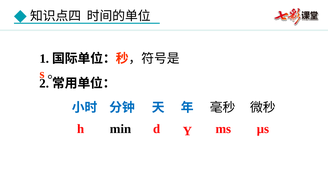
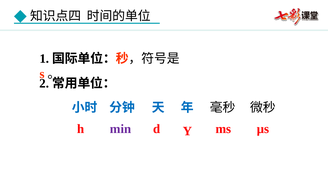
min colour: black -> purple (121, 128)
